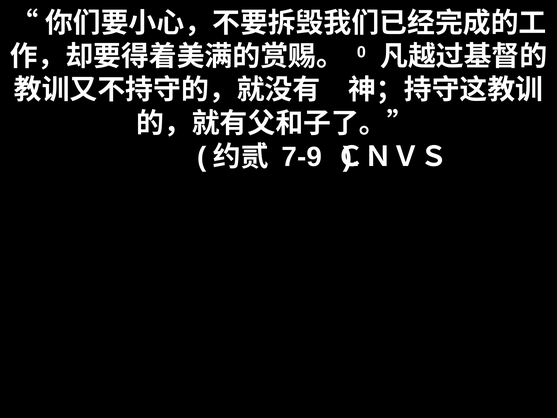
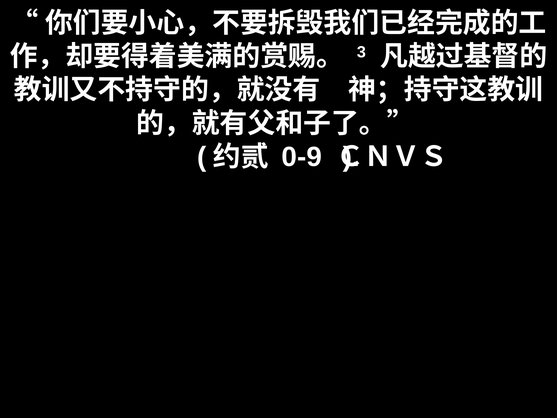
0: 0 -> 3 (361, 52)
7-9: 7-9 -> 0-9 (302, 157)
